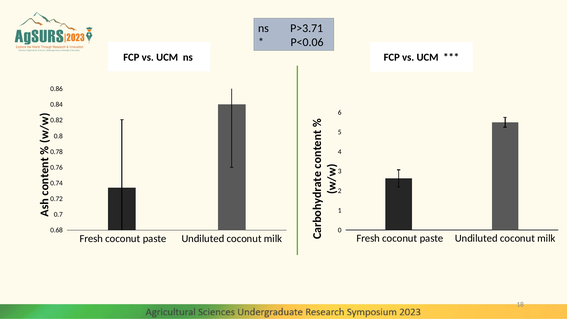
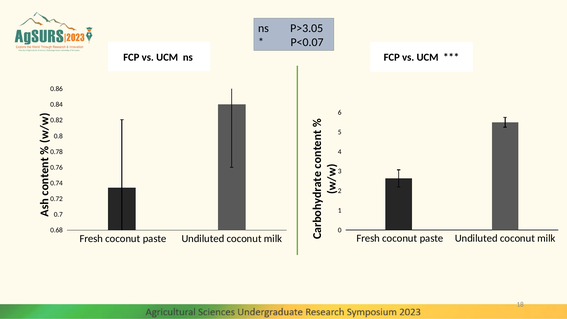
P>3.71: P>3.71 -> P>3.05 (307, 28)
P<0.06: P<0.06 -> P<0.07 (307, 42)
